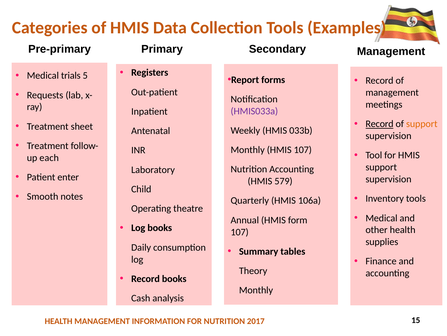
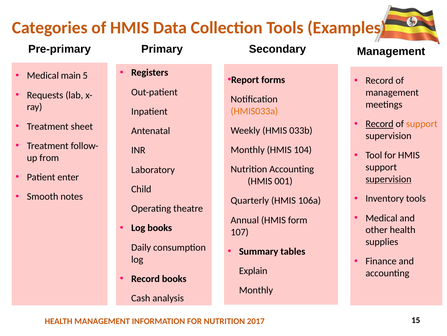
trials: trials -> main (71, 75)
HMIS033a colour: purple -> orange (254, 111)
HMIS 107: 107 -> 104 (303, 150)
each: each -> from (49, 157)
supervision underline: none -> present (388, 179)
579: 579 -> 001 (284, 181)
Theory: Theory -> Explain (253, 270)
